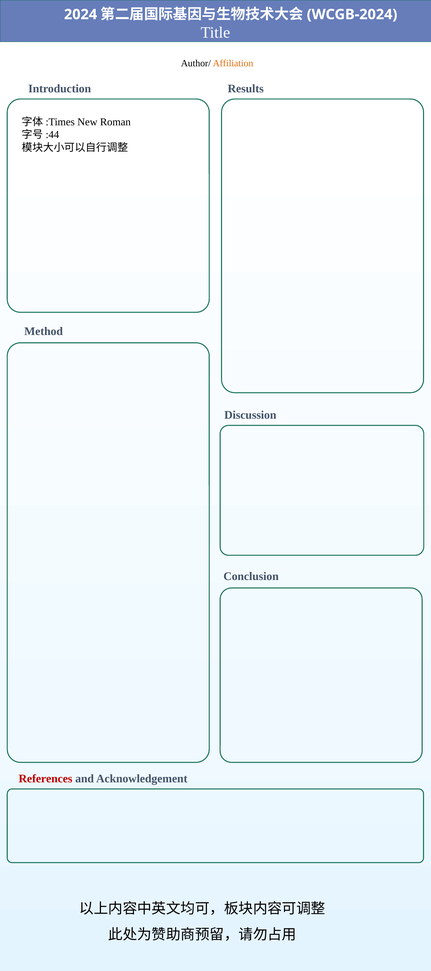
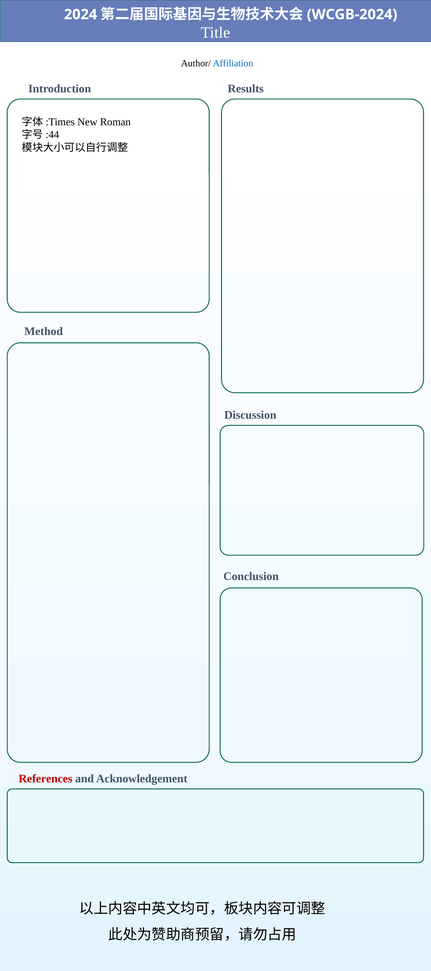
Affiliation colour: orange -> blue (233, 63)
